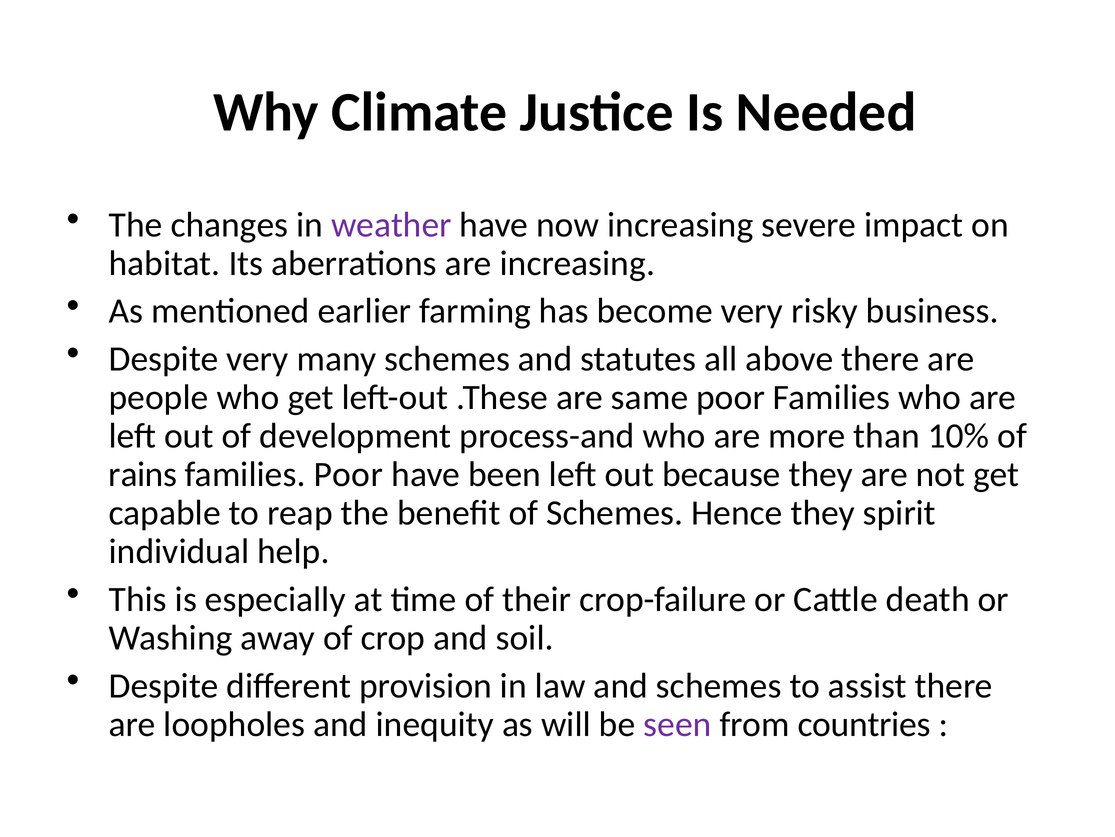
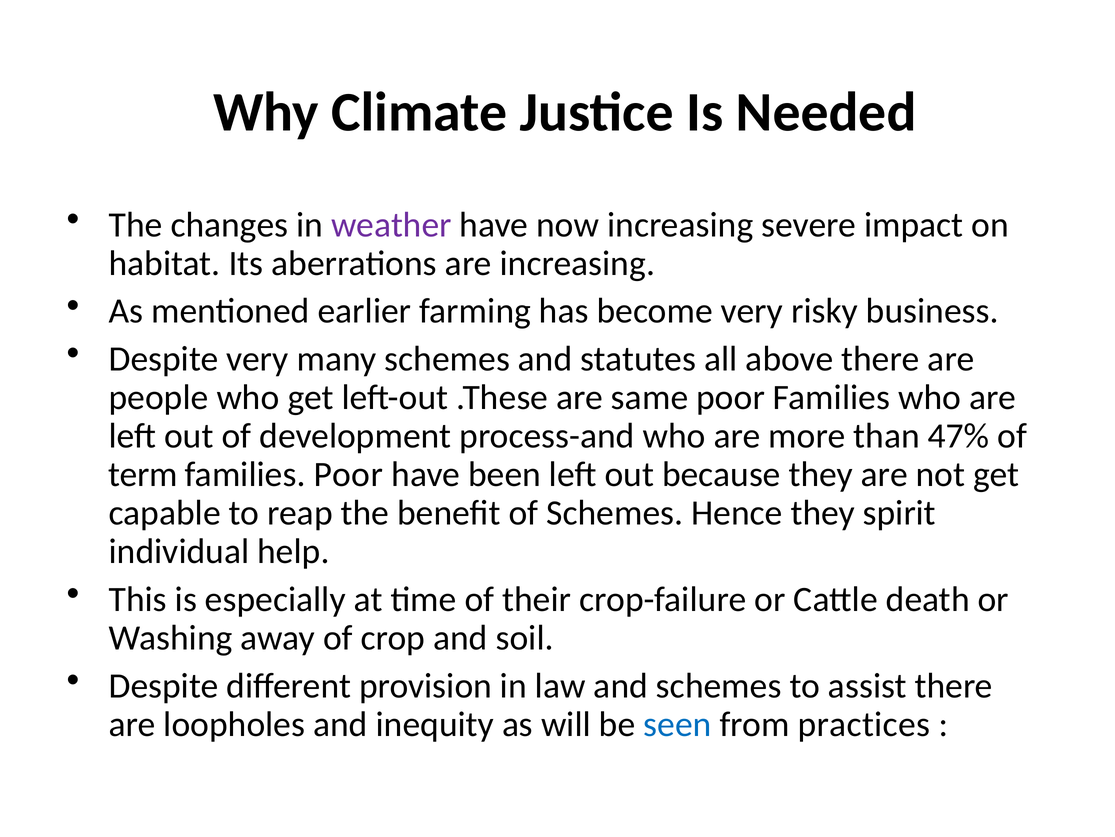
10%: 10% -> 47% (959, 436)
rains: rains -> term (143, 474)
seen colour: purple -> blue (677, 724)
countries: countries -> practices (864, 724)
